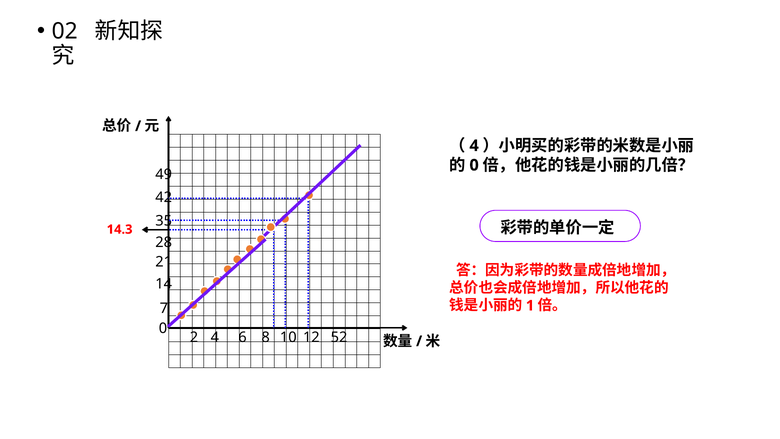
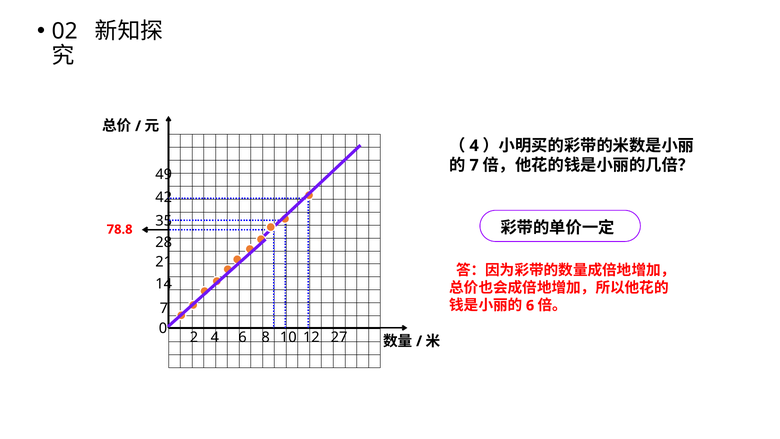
0: 0 -> 7 (474, 165)
14.3: 14.3 -> 78.8 (120, 229)
1: 1 -> 6 (530, 305)
52: 52 -> 27 (339, 337)
